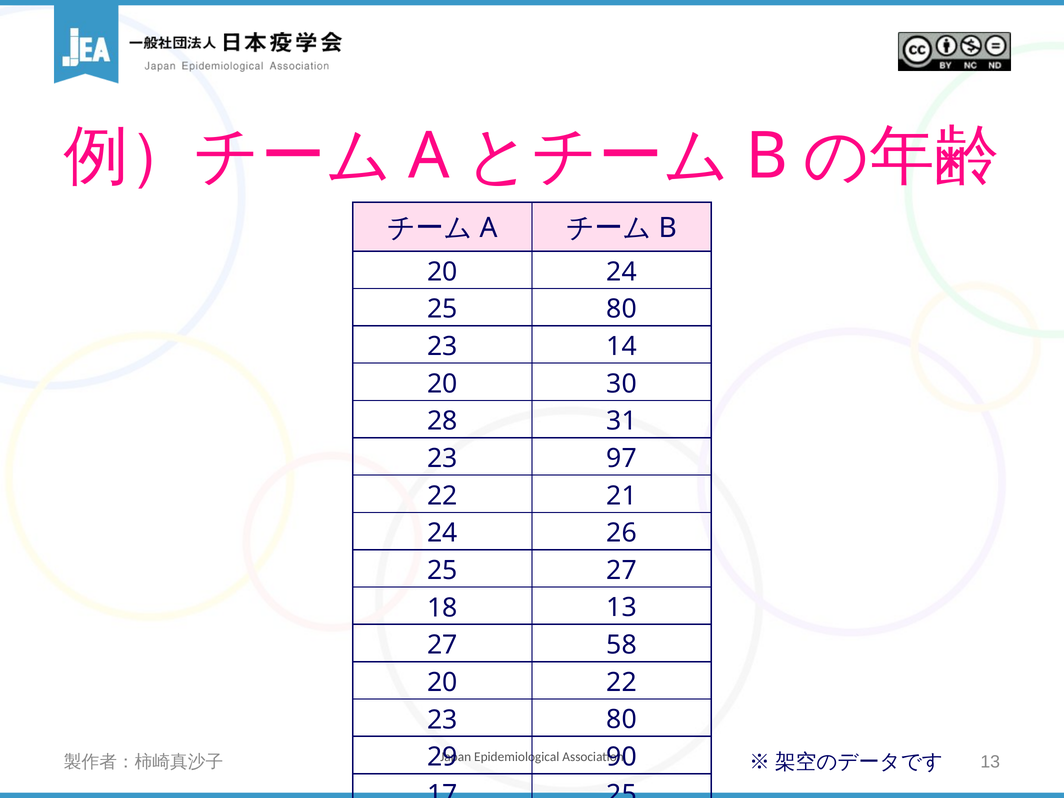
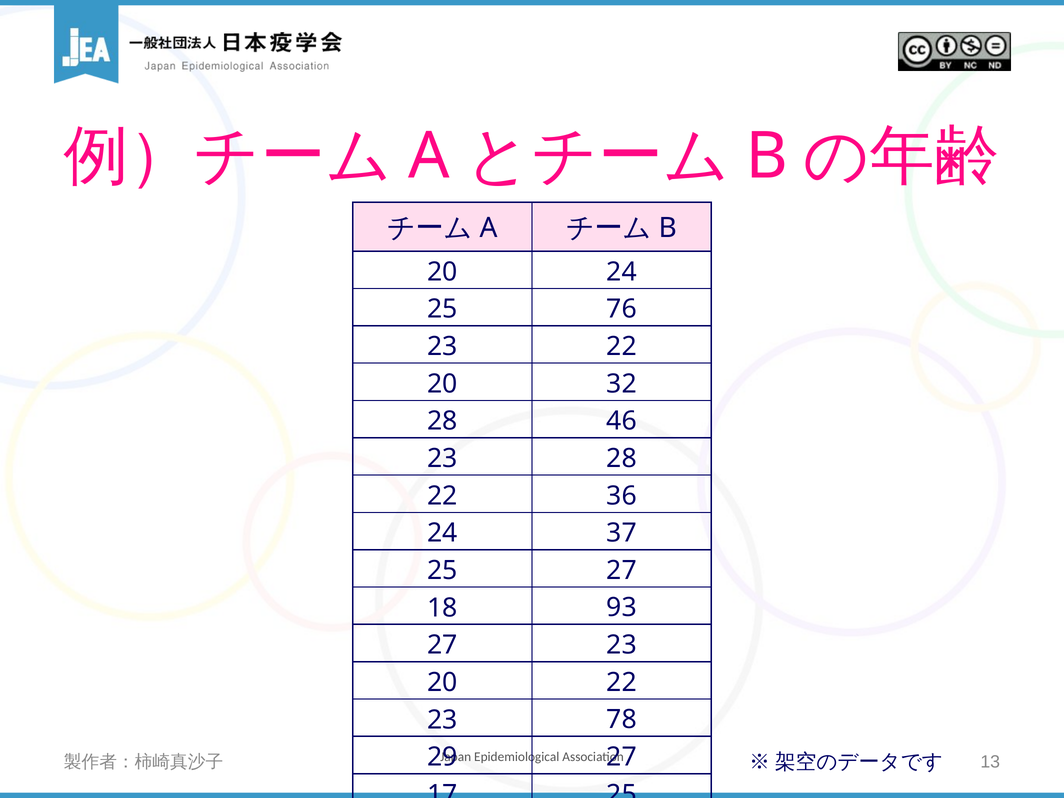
25 80: 80 -> 76 (622, 309)
23 14: 14 -> 22 (622, 346)
30: 30 -> 32 (622, 384)
31: 31 -> 46 (622, 421)
23 97: 97 -> 28 (622, 458)
21: 21 -> 36 (622, 496)
26: 26 -> 37 (622, 533)
18 13: 13 -> 93 (622, 608)
27 58: 58 -> 23 (622, 645)
23 80: 80 -> 78 (622, 720)
90: 90 -> 27 (622, 757)
